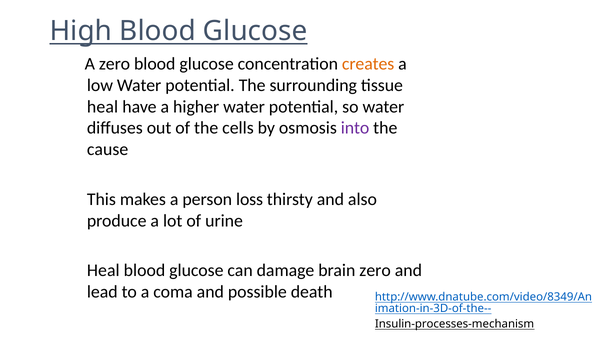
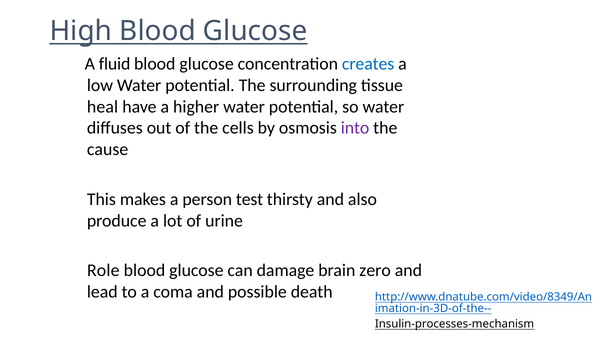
A zero: zero -> fluid (115, 64)
creates colour: orange -> blue (368, 64)
loss: loss -> test (250, 199)
Heal: Heal -> Role (103, 271)
